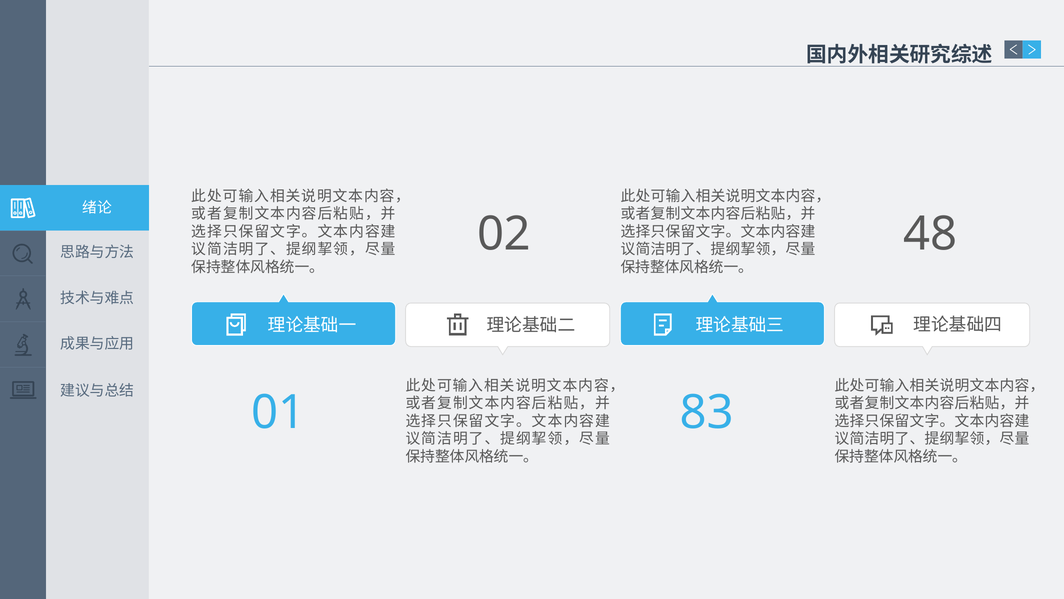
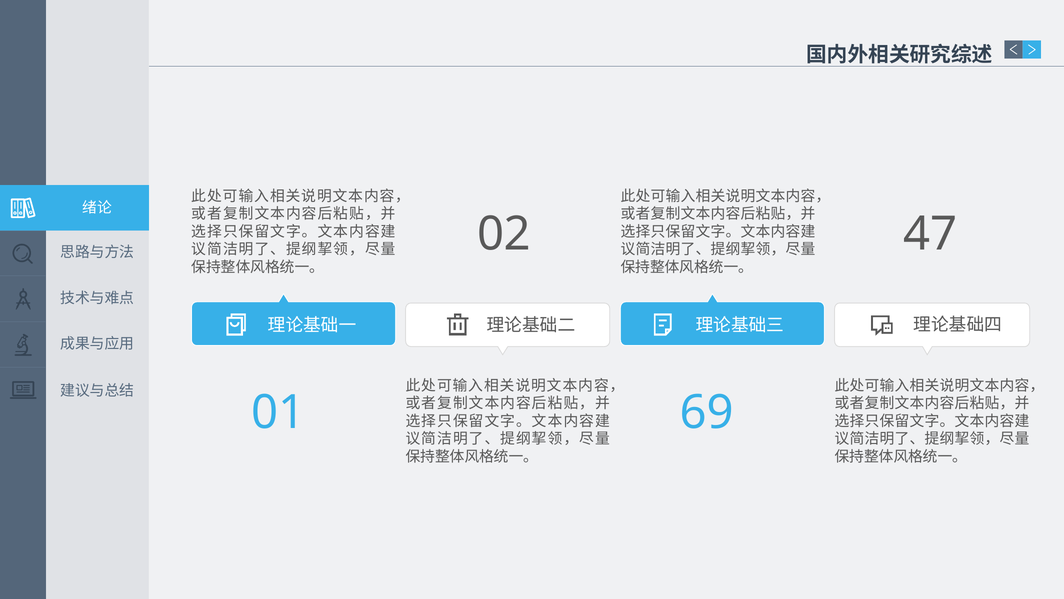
48: 48 -> 47 (930, 234)
83: 83 -> 69 (707, 412)
